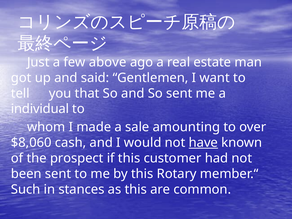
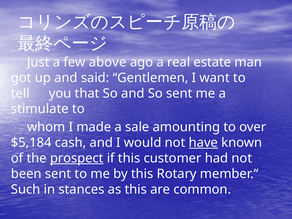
individual: individual -> stimulate (40, 109)
$8,060: $8,060 -> $5,184 (31, 143)
prospect underline: none -> present (77, 158)
